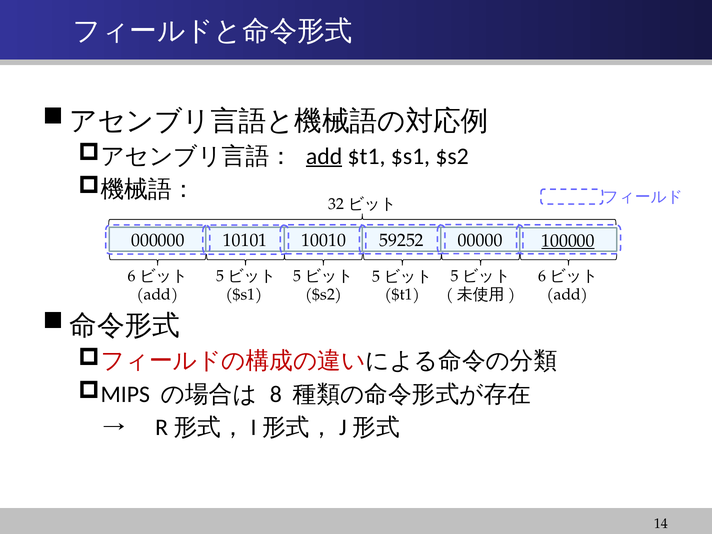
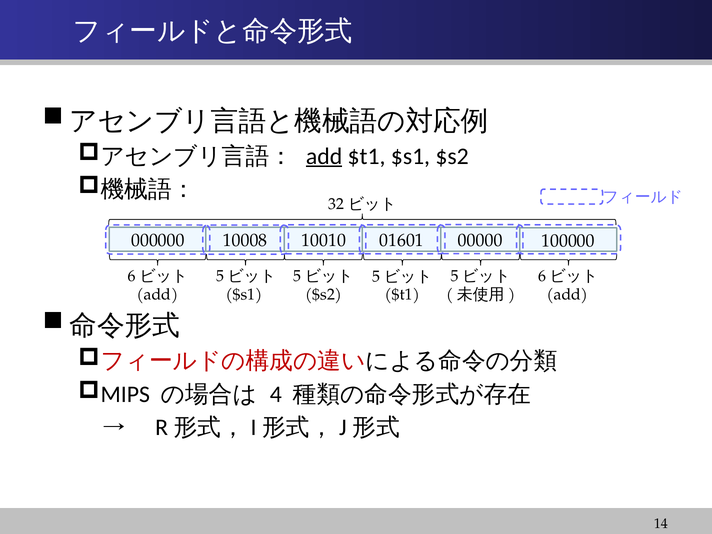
10101: 10101 -> 10008 (245, 241)
59252: 59252 -> 01601 (402, 241)
100000 underline: present -> none (568, 241)
8: 8 -> 4 (276, 394)
